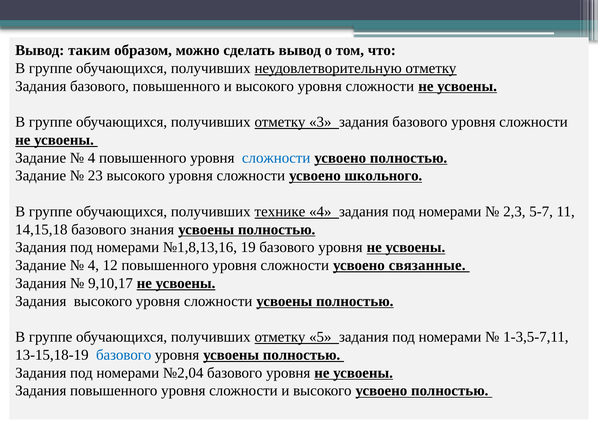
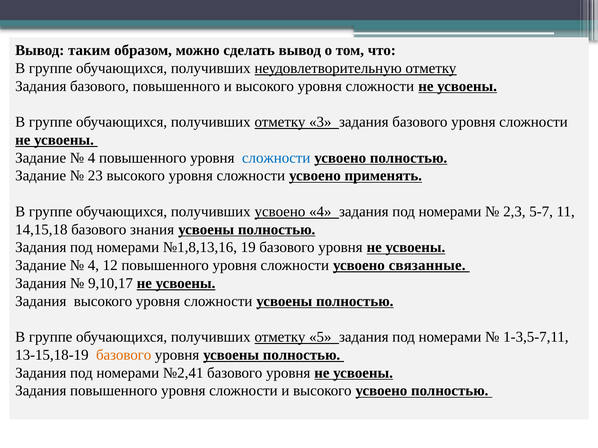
школьного: школьного -> применять (383, 176)
получивших технике: технике -> усвоено (280, 212)
базового colour: blue -> orange (124, 355)
№2,04: №2,04 -> №2,41 (183, 373)
